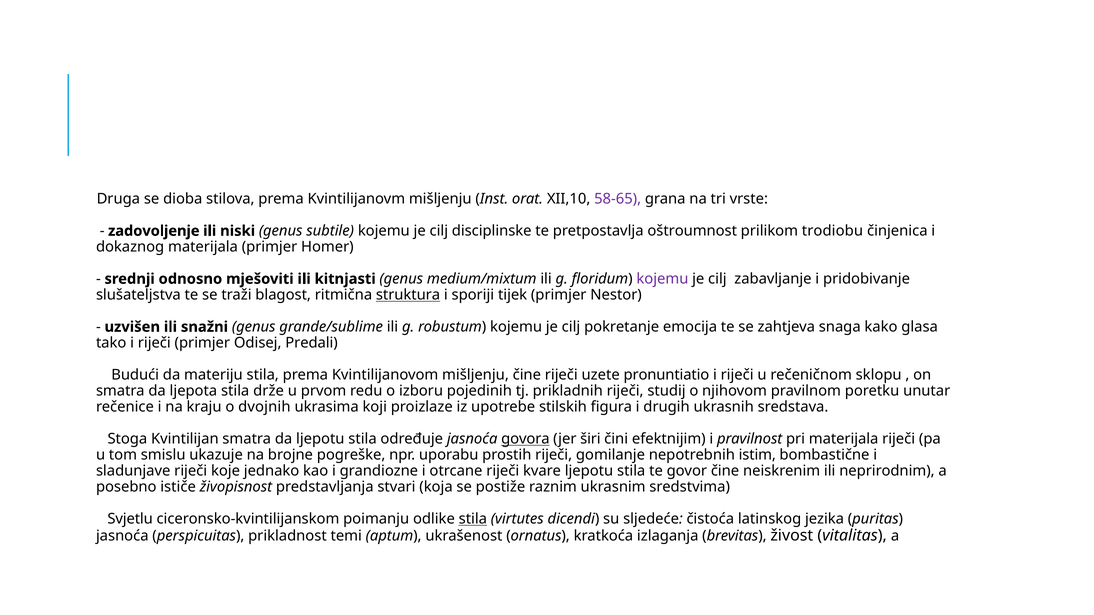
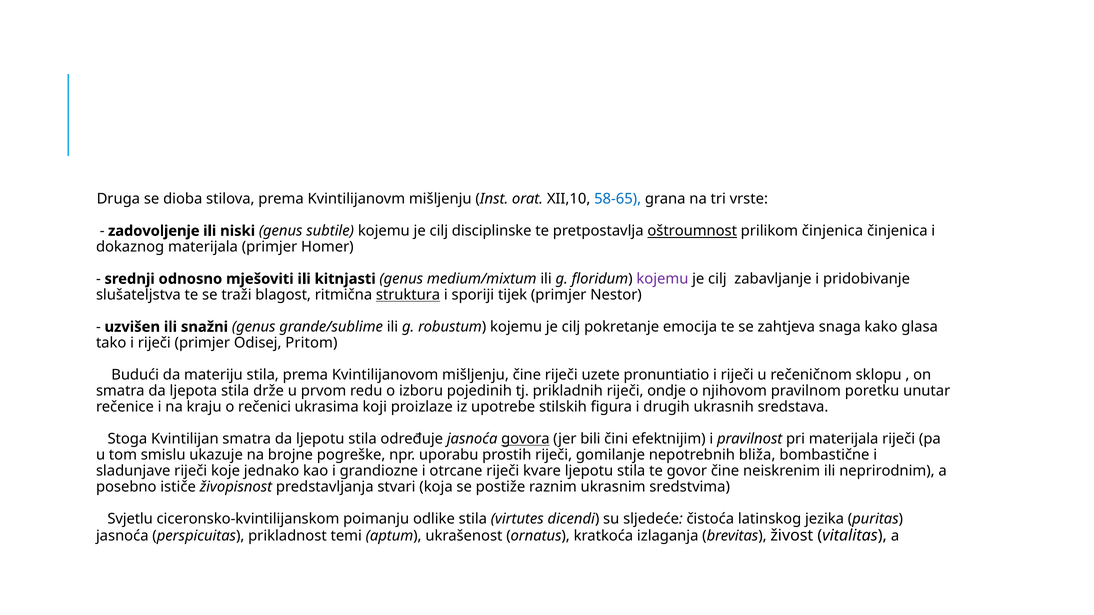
58-65 colour: purple -> blue (618, 199)
oštroumnost underline: none -> present (692, 231)
prilikom trodiobu: trodiobu -> činjenica (832, 231)
Predali: Predali -> Pritom (311, 343)
studij: studij -> ondje (667, 391)
dvojnih: dvojnih -> rečenici (265, 407)
širi: širi -> bili (590, 439)
istim: istim -> bliža (757, 455)
stila underline: present -> none (473, 519)
